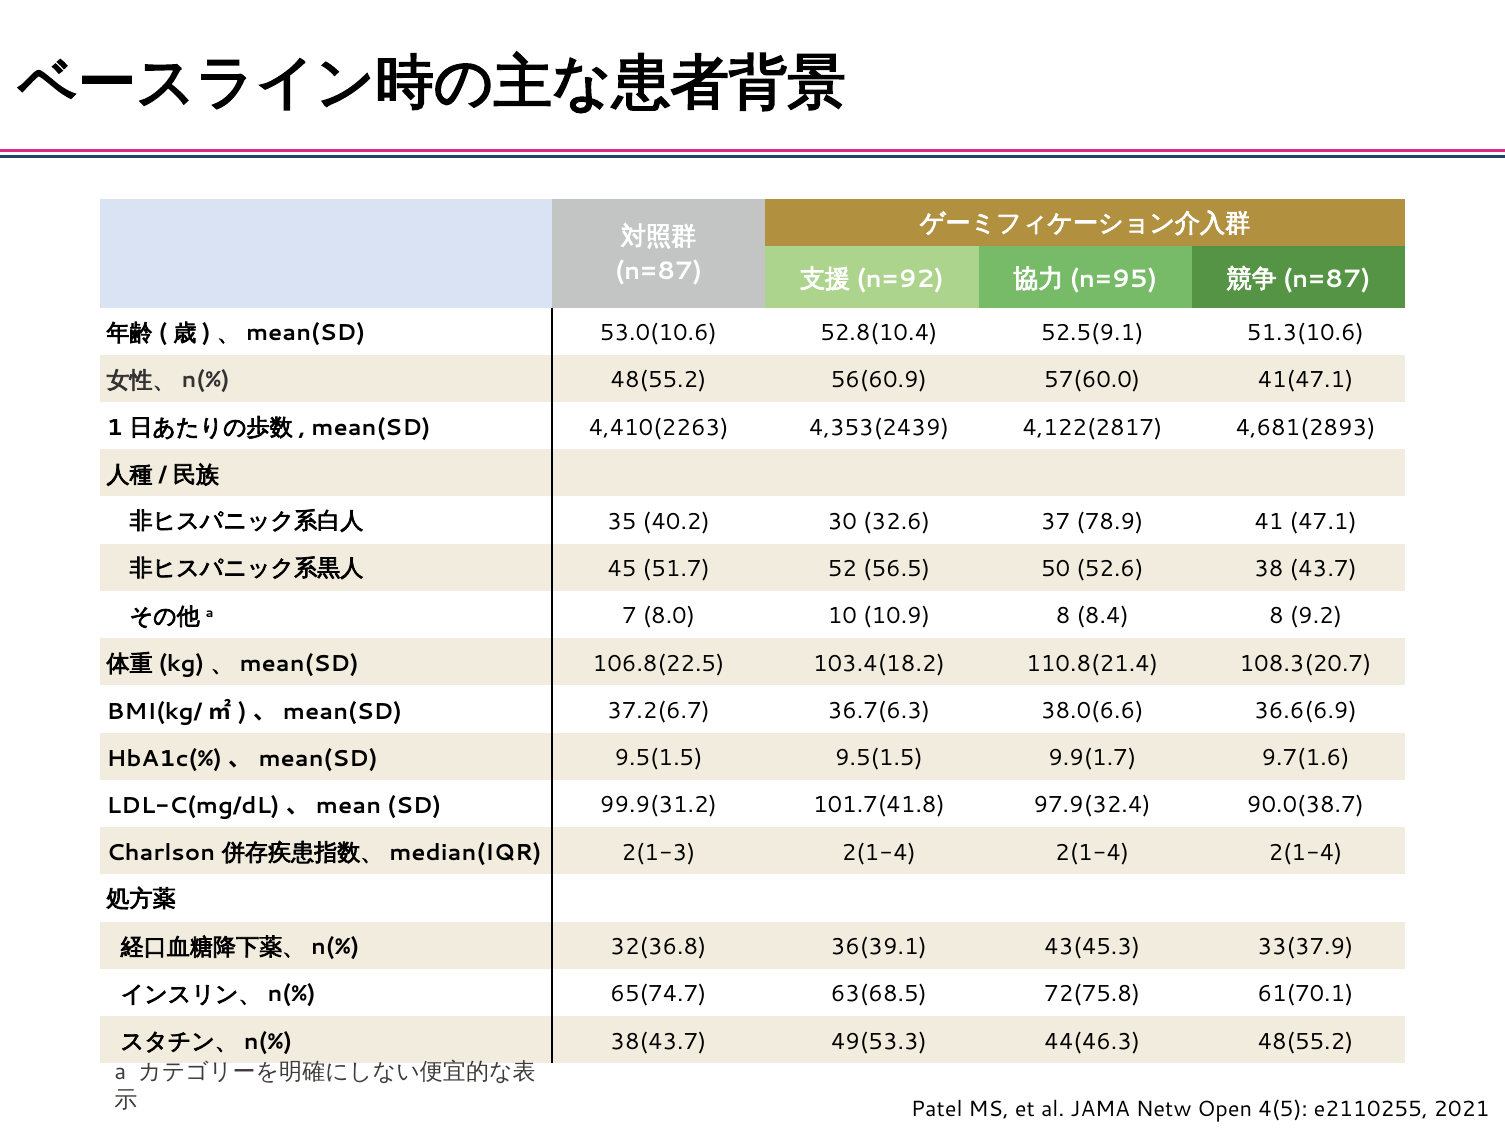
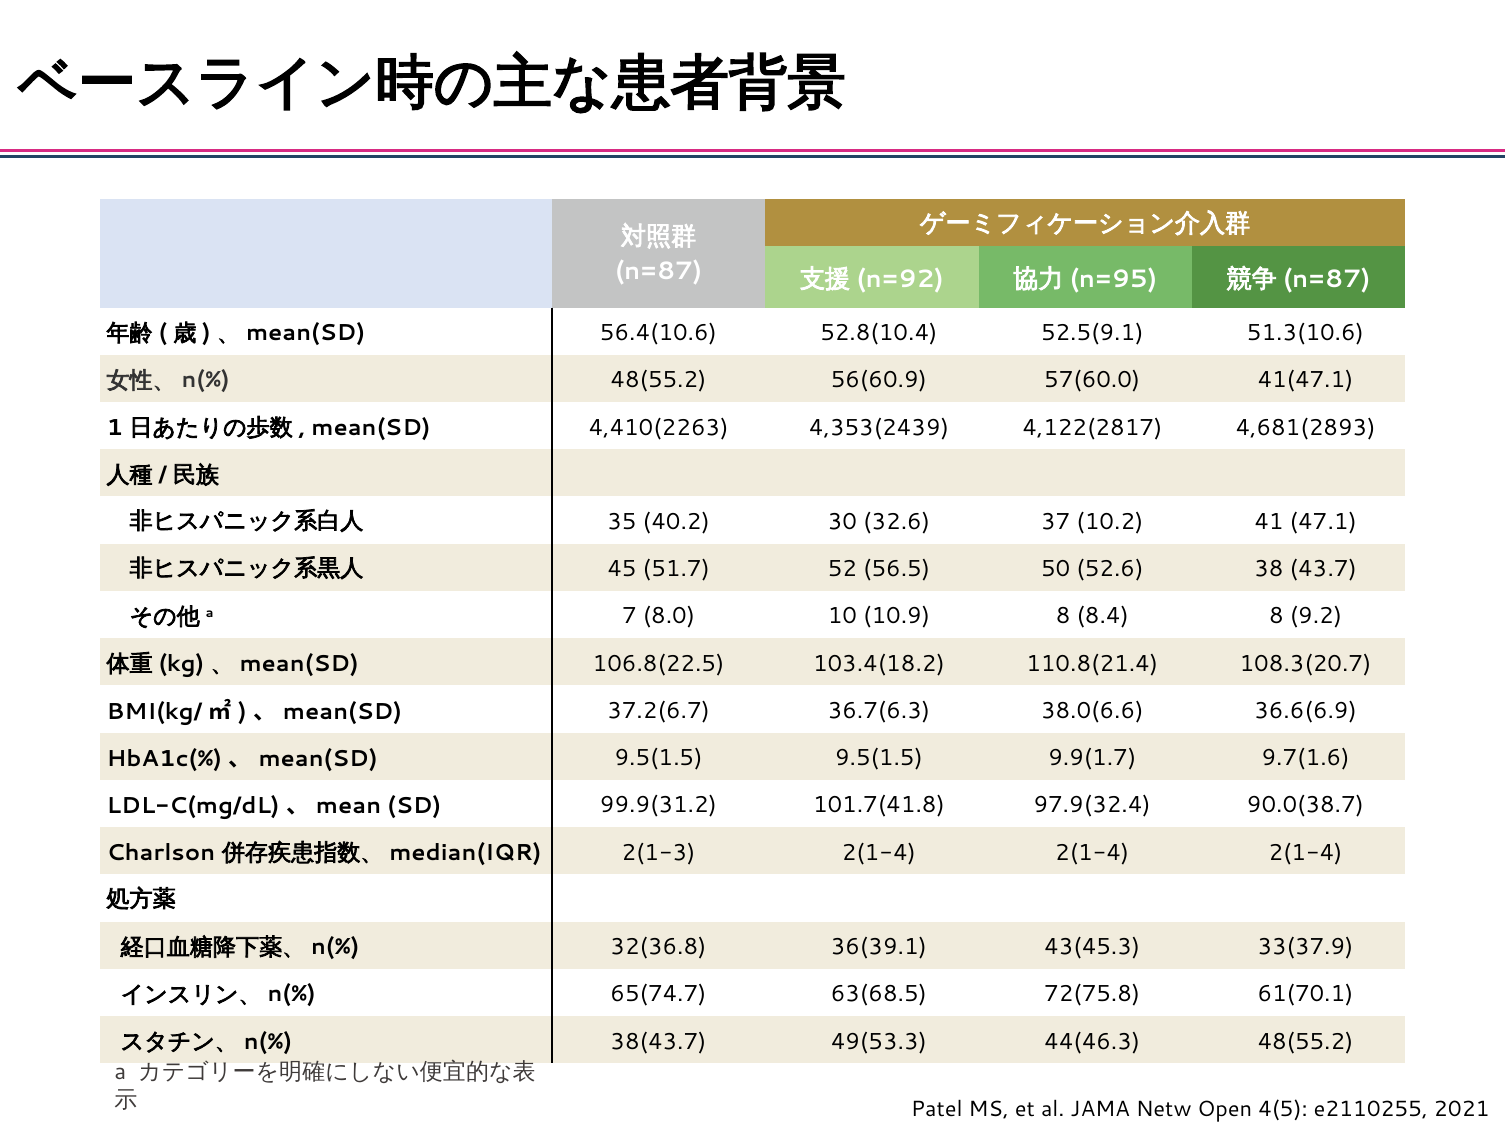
53.0(10.6: 53.0(10.6 -> 56.4(10.6 (658, 333)
78.9: 78.9 -> 10.2 (1110, 522)
